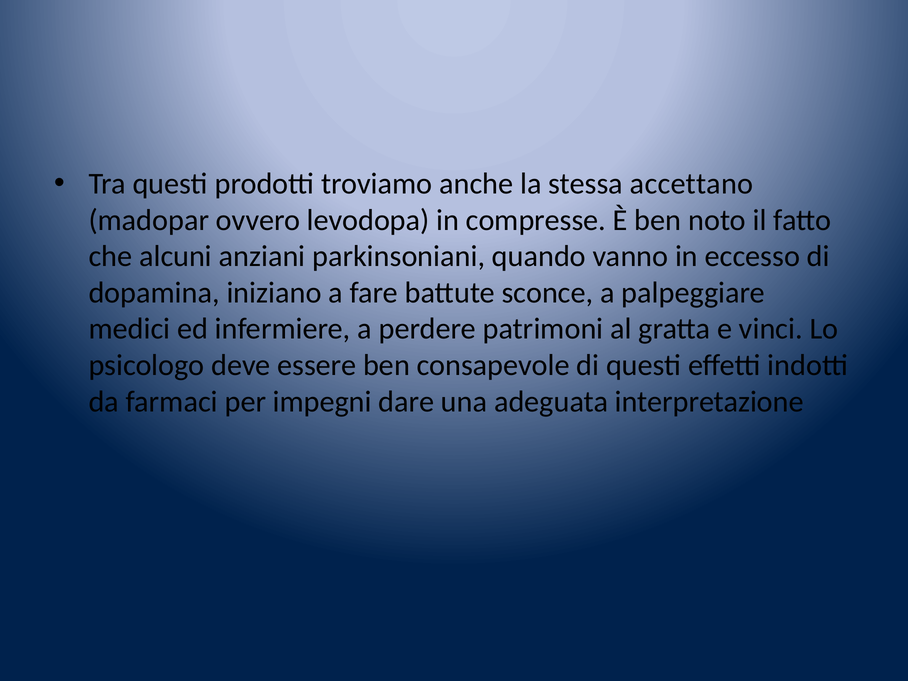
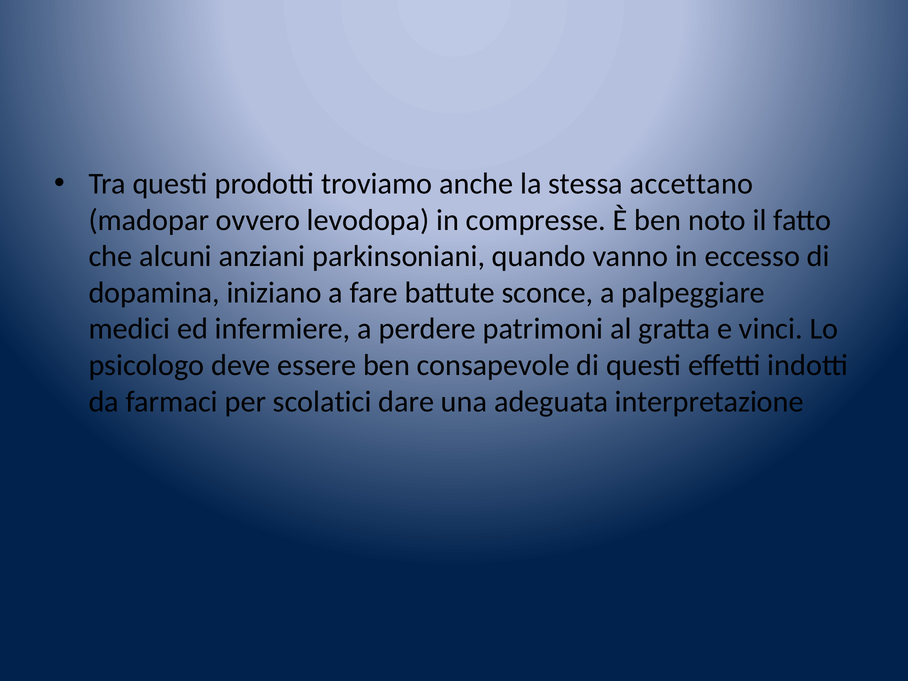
impegni: impegni -> scolatici (322, 402)
